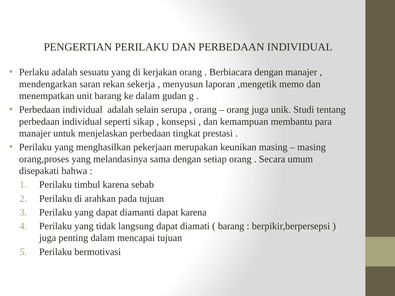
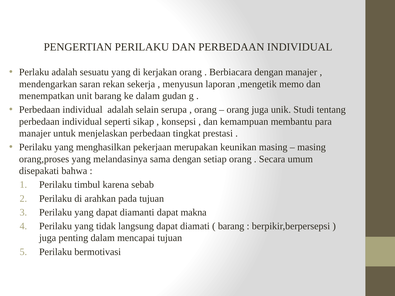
dapat karena: karena -> makna (194, 213)
